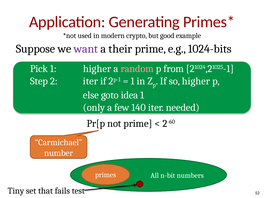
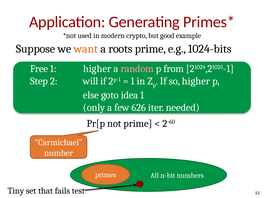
want colour: purple -> orange (86, 49)
their: their -> roots (120, 49)
Pick: Pick -> Free (39, 69)
2 iter: iter -> will (91, 81)
140: 140 -> 626 (139, 107)
